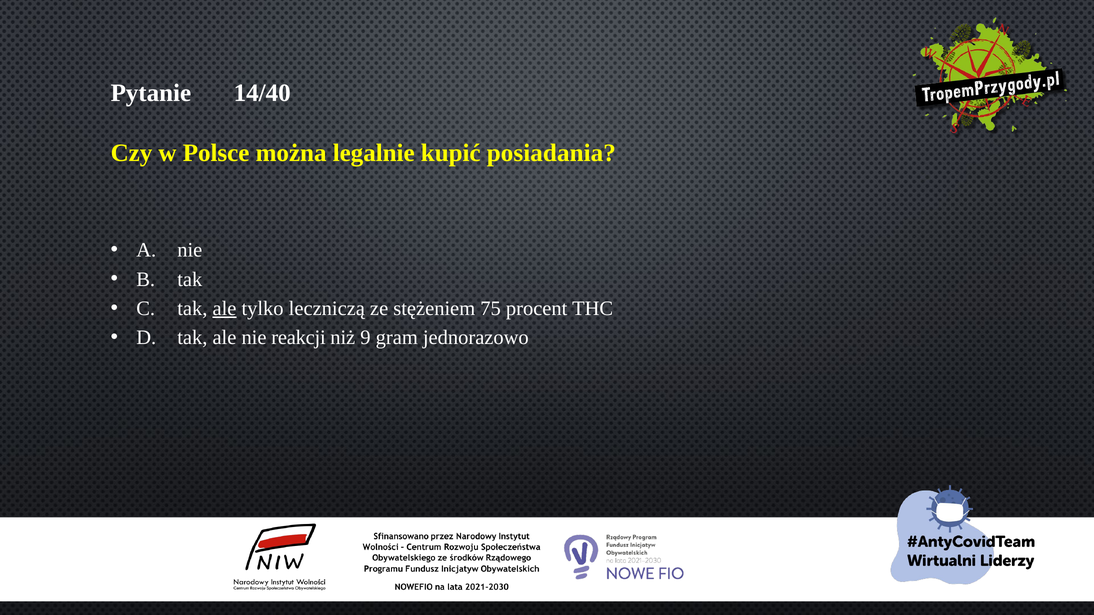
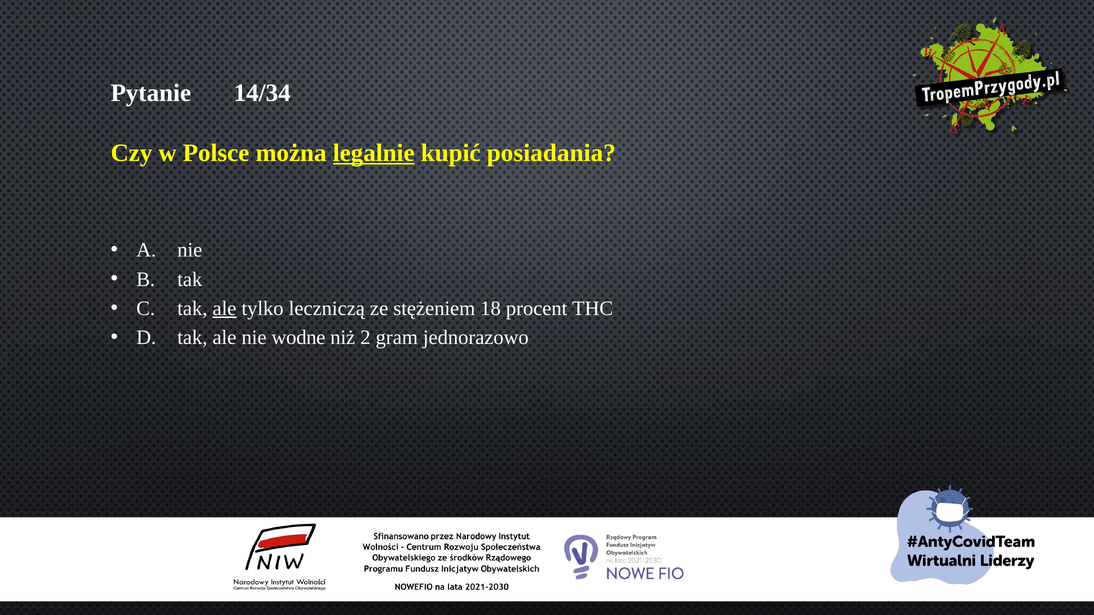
14/40: 14/40 -> 14/34 (262, 93)
legalnie underline: none -> present (374, 153)
75: 75 -> 18 (491, 309)
reakcji: reakcji -> wodne (299, 338)
9: 9 -> 2 (365, 338)
